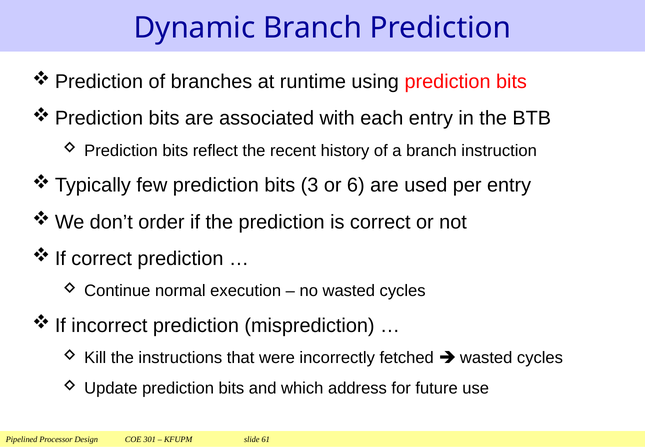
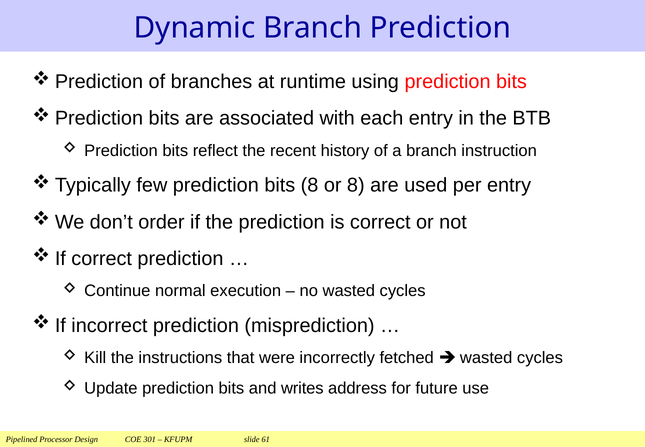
bits 3: 3 -> 8 (310, 185)
or 6: 6 -> 8 (356, 185)
which: which -> writes (302, 388)
